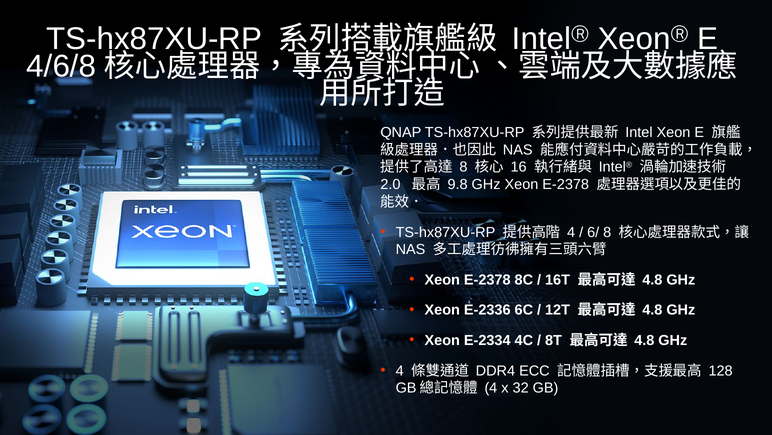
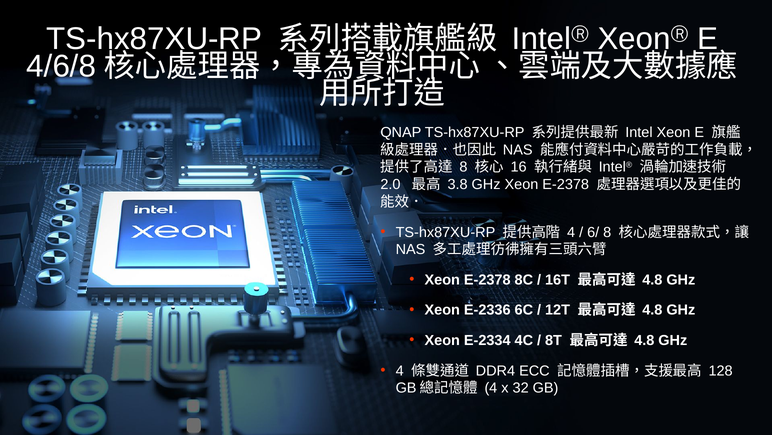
9.8: 9.8 -> 3.8 (458, 184)
